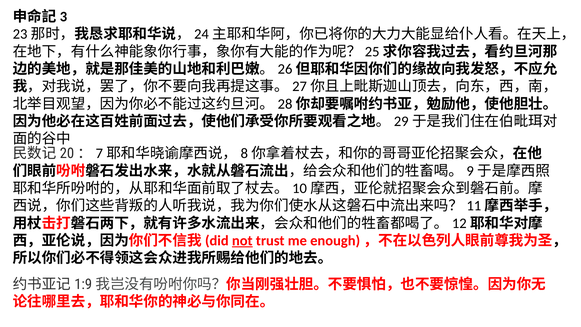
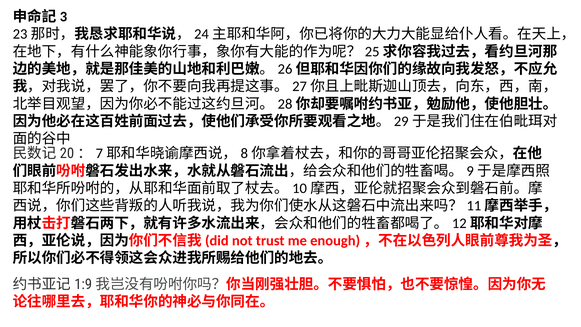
not underline: present -> none (242, 241)
